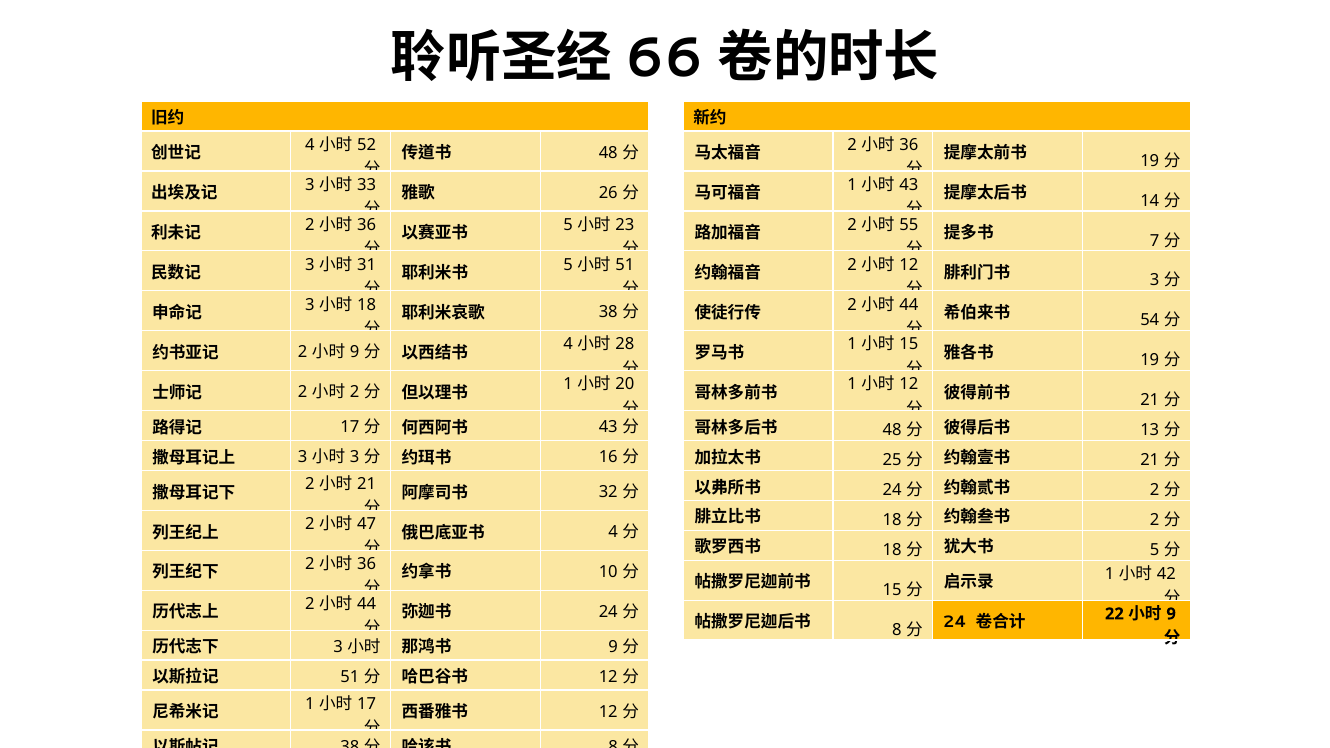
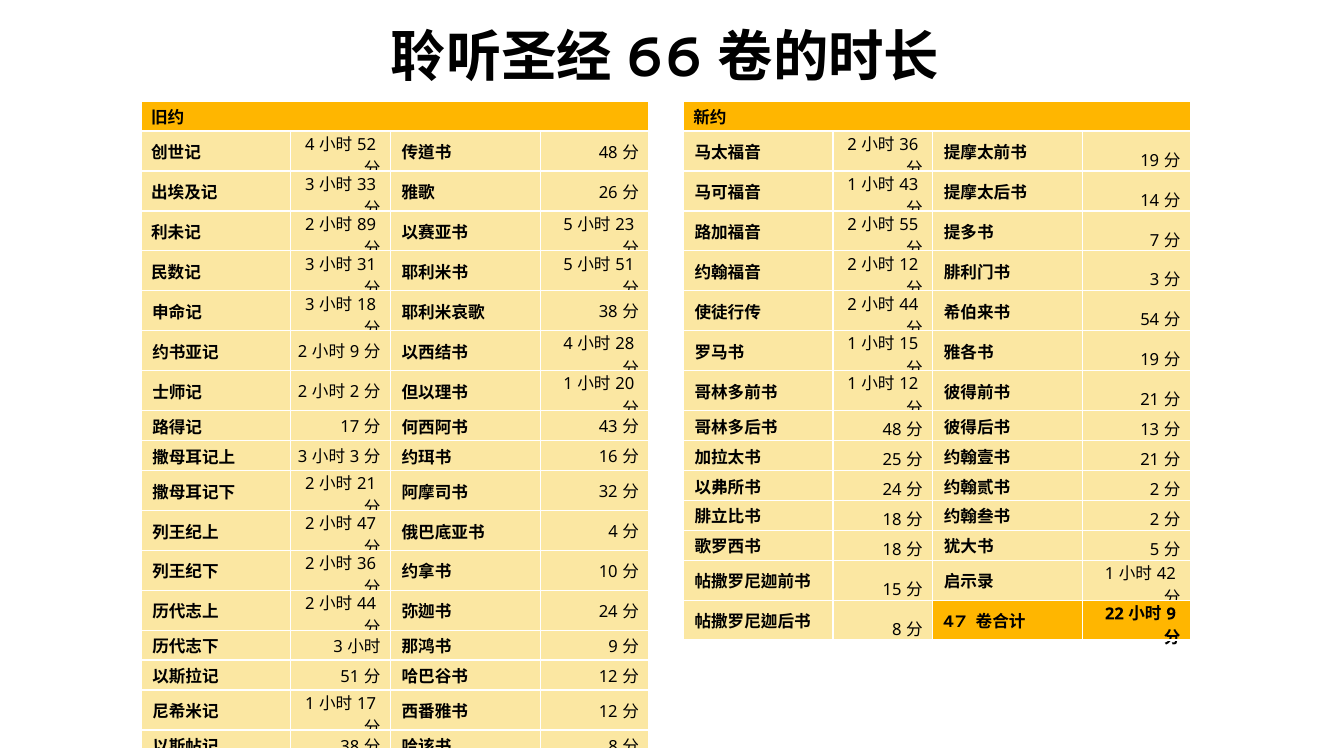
36: 36 -> 89 (367, 225)
24: 24 -> 47 (955, 622)
